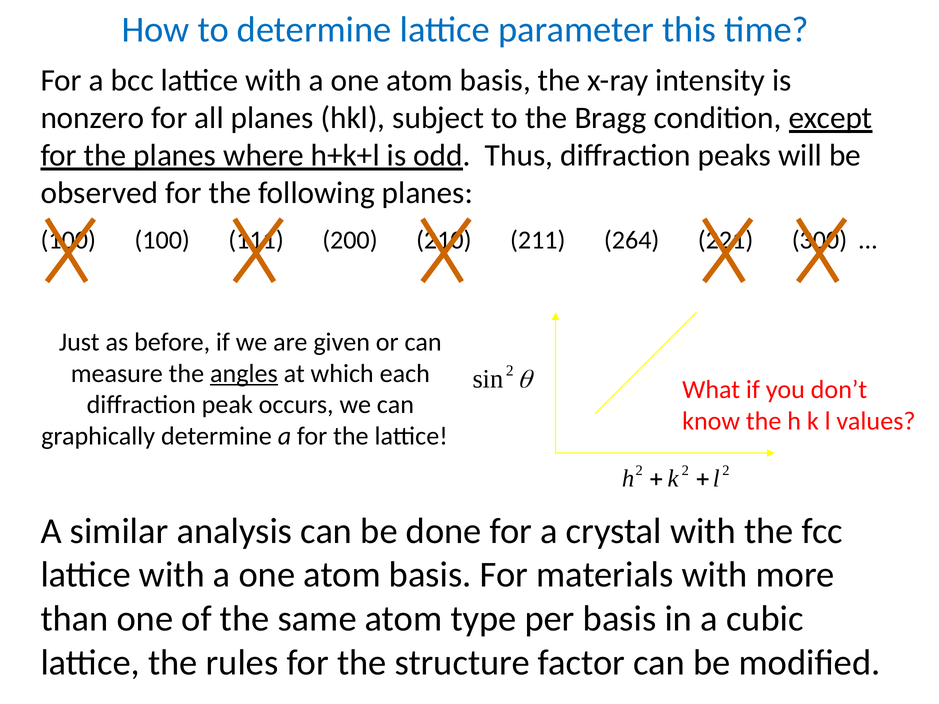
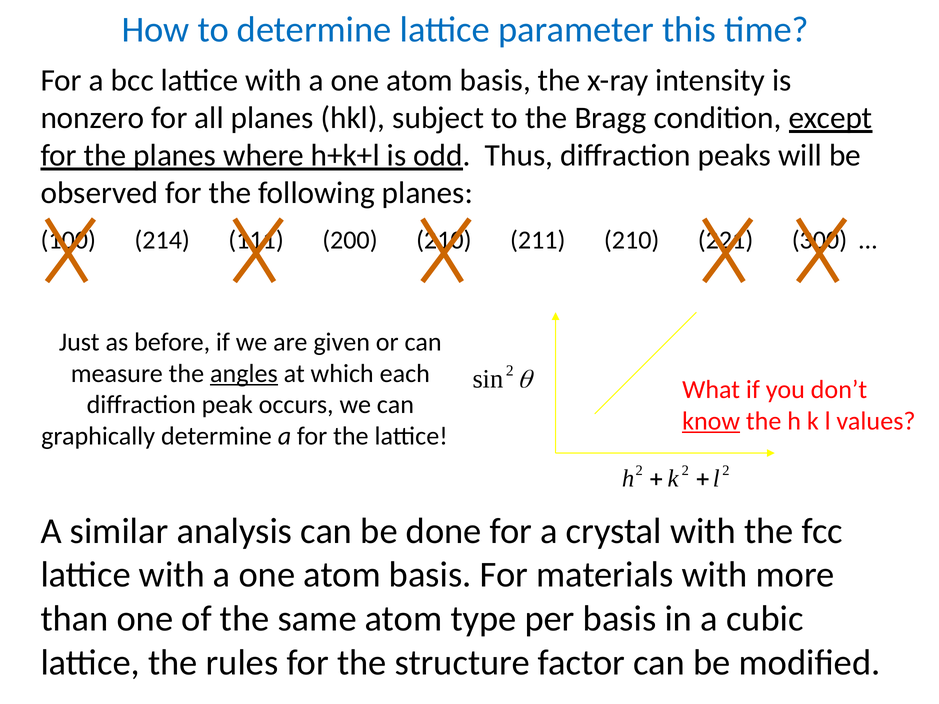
100: 100 -> 214 (162, 240)
211 264: 264 -> 210 (632, 240)
know underline: none -> present (711, 421)
